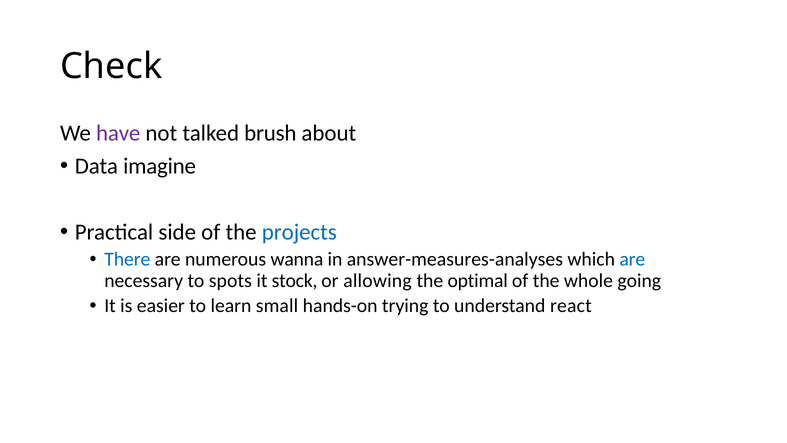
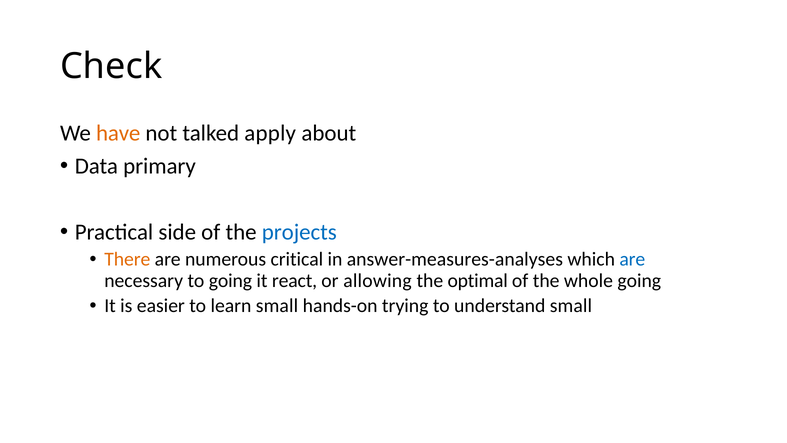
have colour: purple -> orange (118, 133)
brush: brush -> apply (270, 133)
imagine: imagine -> primary (159, 166)
There colour: blue -> orange (127, 259)
wanna: wanna -> critical (297, 259)
to spots: spots -> going (230, 280)
stock: stock -> react (295, 280)
understand react: react -> small (571, 306)
